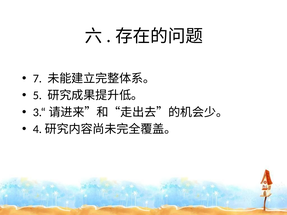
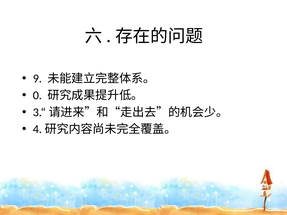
7: 7 -> 9 (37, 79)
5: 5 -> 0 (37, 96)
